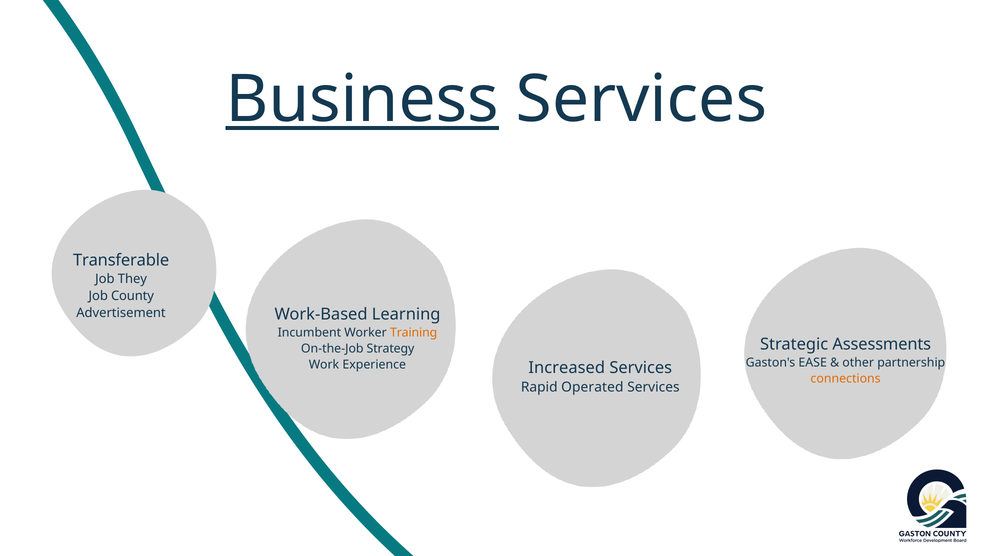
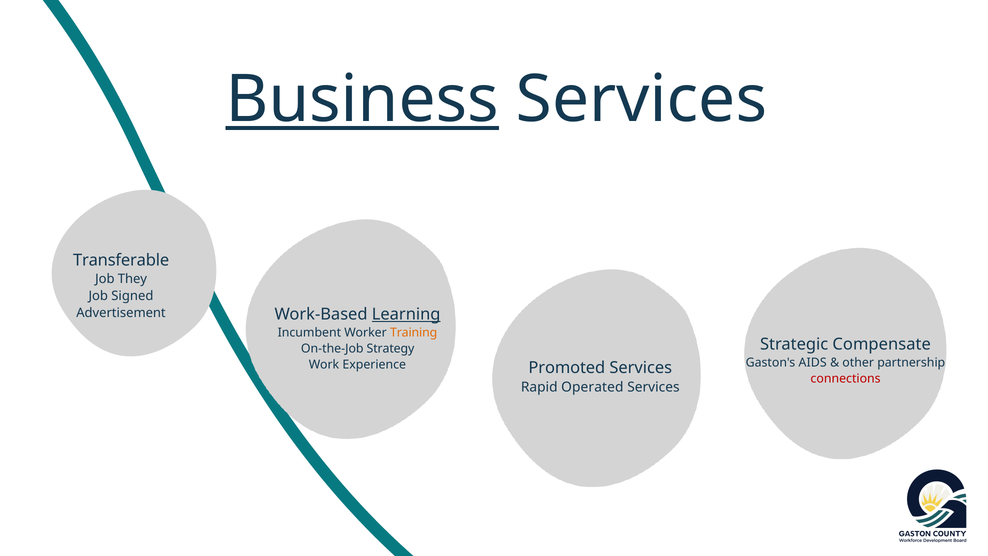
County: County -> Signed (132, 296)
Learning underline: none -> present (406, 314)
Assessments: Assessments -> Compensate (882, 344)
EASE: EASE -> AIDS (813, 362)
Increased: Increased -> Promoted (567, 368)
connections colour: orange -> red (846, 379)
